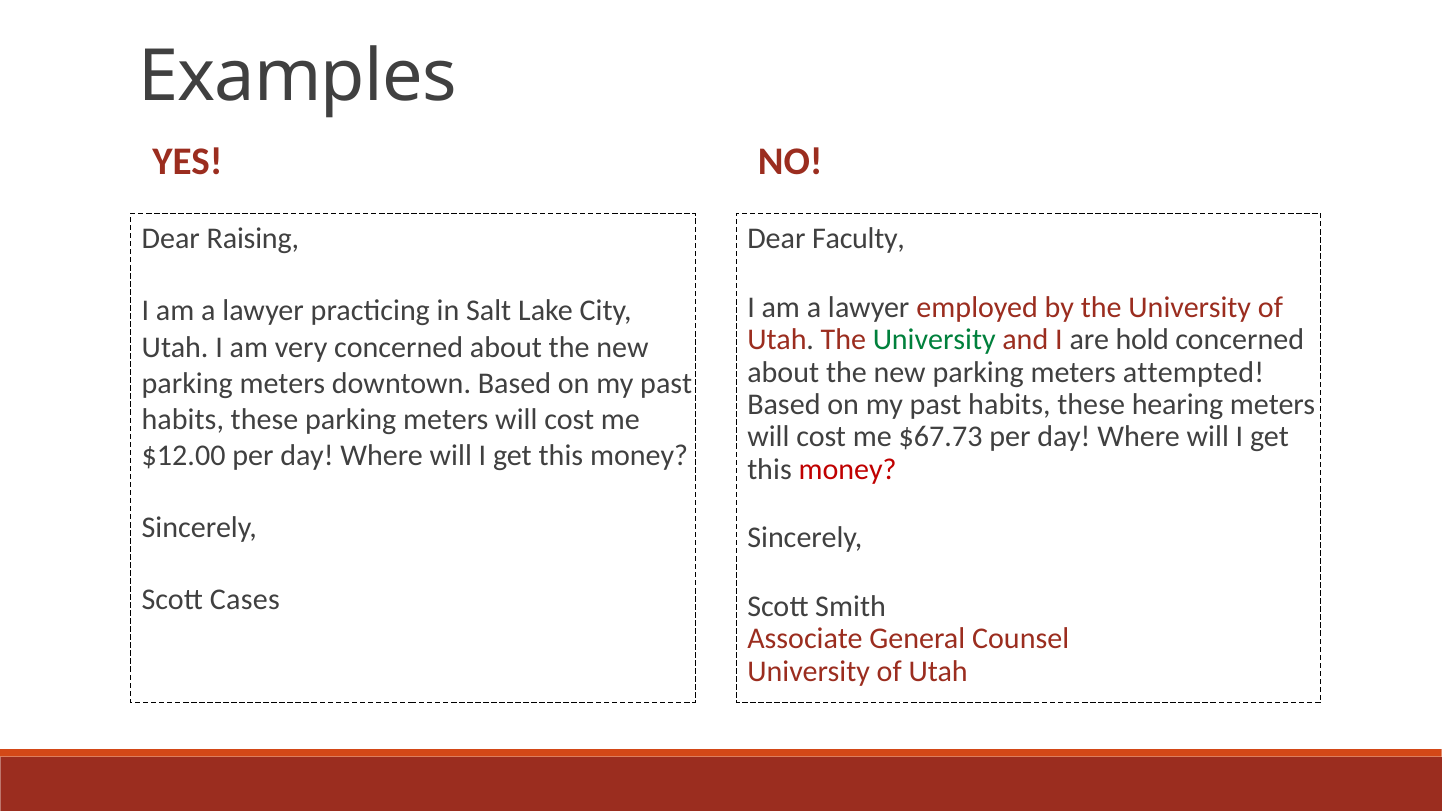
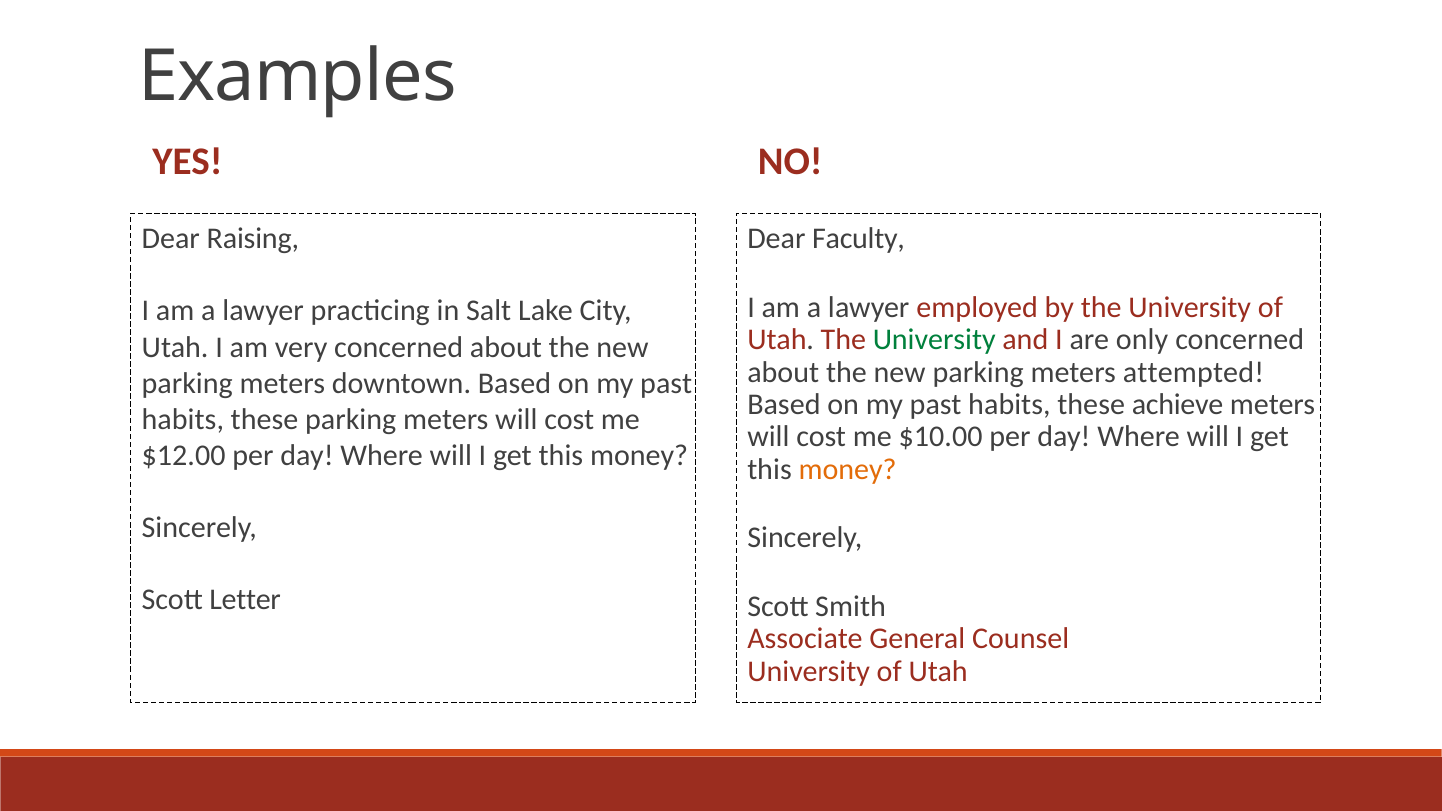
hold: hold -> only (1142, 340)
hearing: hearing -> achieve (1178, 405)
$67.73: $67.73 -> $10.00 (941, 437)
money colour: red -> orange (848, 470)
Cases: Cases -> Letter (245, 600)
